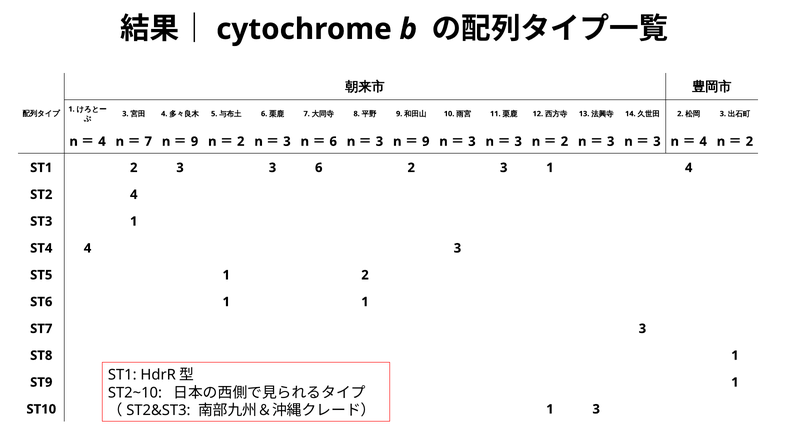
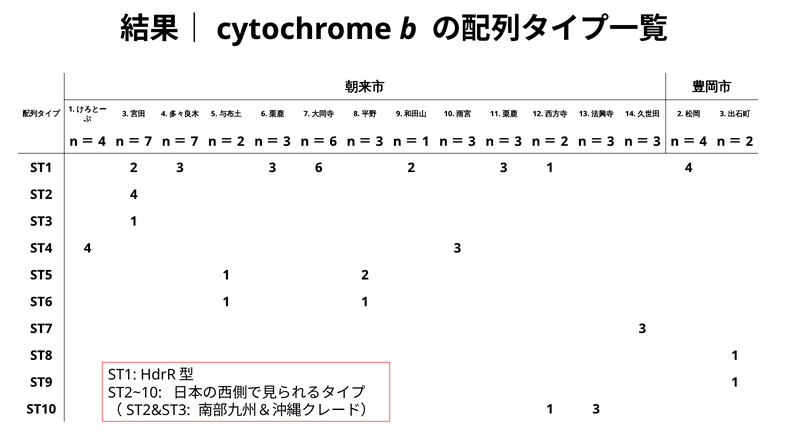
9: 9 -> 7 (194, 141)
9: 9 -> 1 (426, 141)
